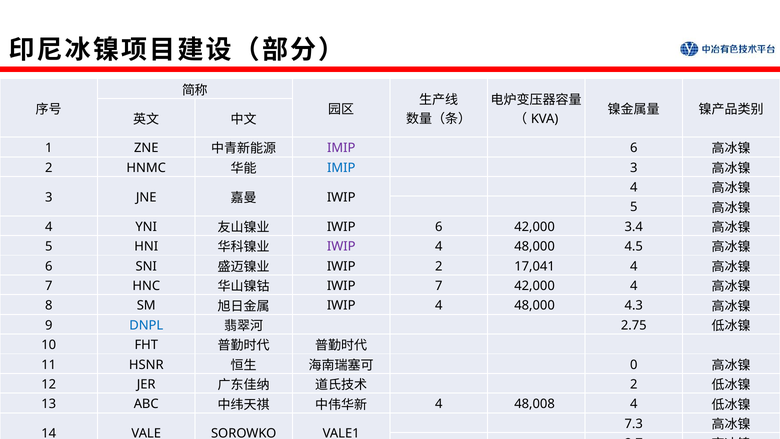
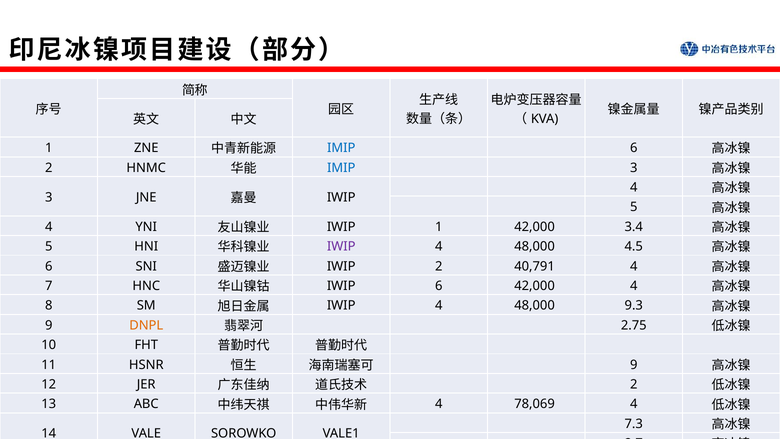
IMIP colour: purple -> blue (341, 148)
IWIP 6: 6 -> 1 (439, 227)
17,041: 17,041 -> 40,791 (535, 266)
IWIP 7: 7 -> 6 (439, 286)
4.3: 4.3 -> 9.3 (634, 306)
DNPL colour: blue -> orange (146, 325)
0: 0 -> 9 (634, 365)
48,008: 48,008 -> 78,069 (535, 404)
